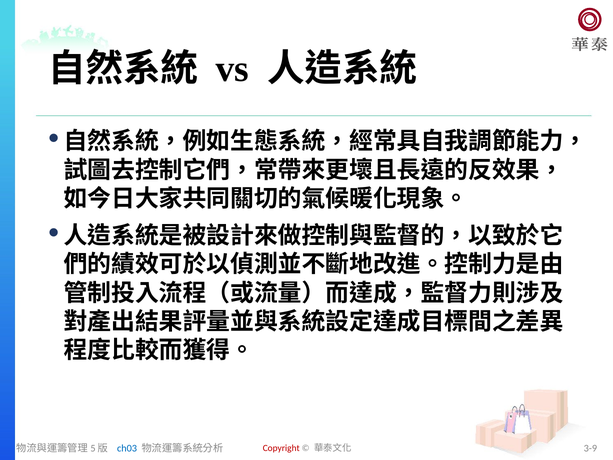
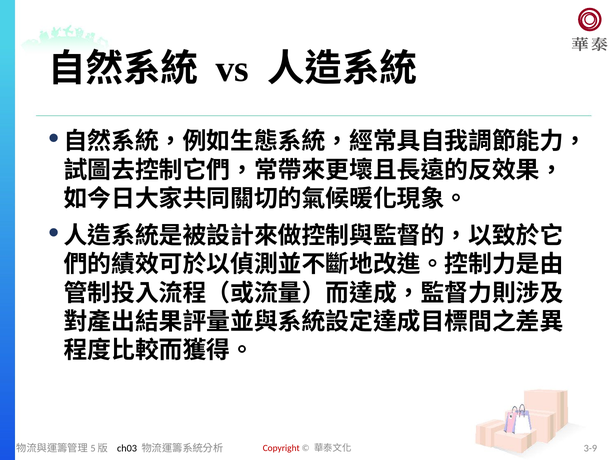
ch03 colour: blue -> black (127, 448)
